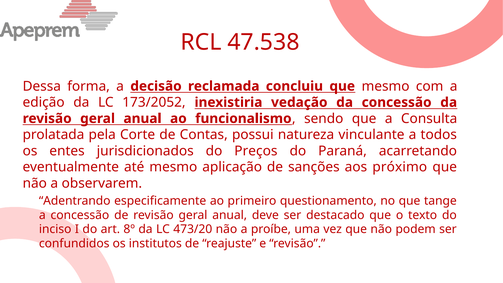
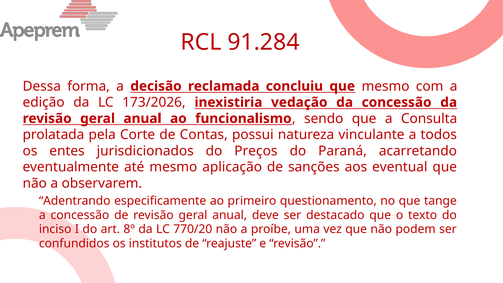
47.538: 47.538 -> 91.284 (263, 42)
173/2052: 173/2052 -> 173/2026 (154, 102)
próximo: próximo -> eventual (400, 167)
473/20: 473/20 -> 770/20 (193, 229)
